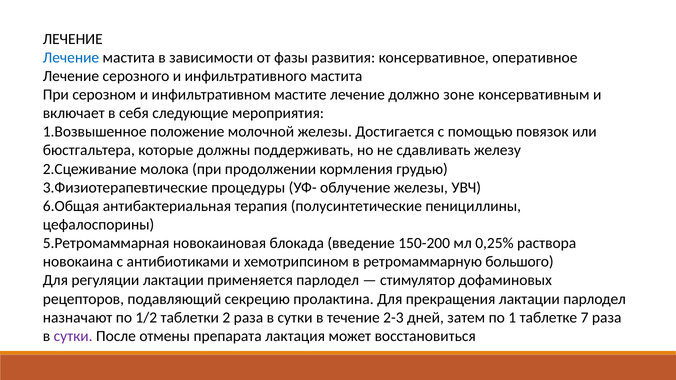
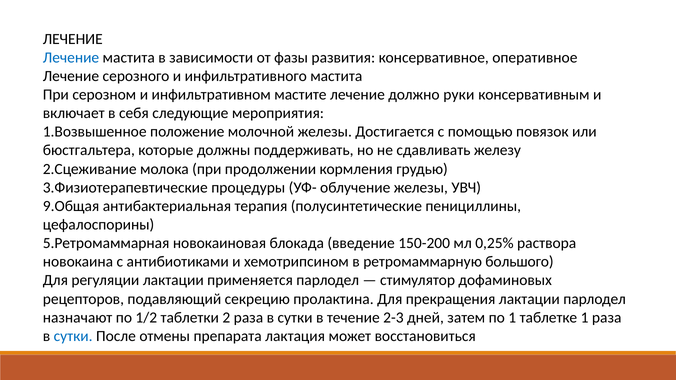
зоне: зоне -> руки (459, 95)
6.Общая: 6.Общая -> 9.Общая (71, 206)
таблетке 7: 7 -> 1 (585, 318)
сутки colour: purple -> blue (73, 336)
